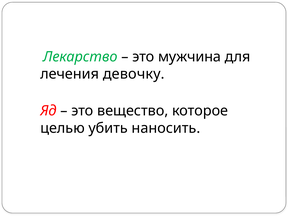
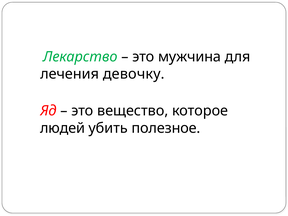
целью: целью -> людей (63, 128)
наносить: наносить -> полезное (166, 128)
